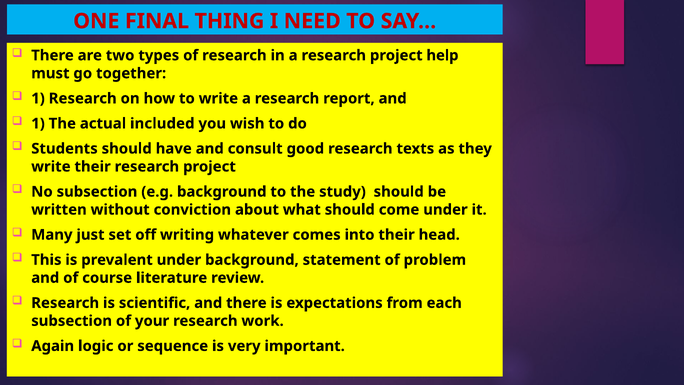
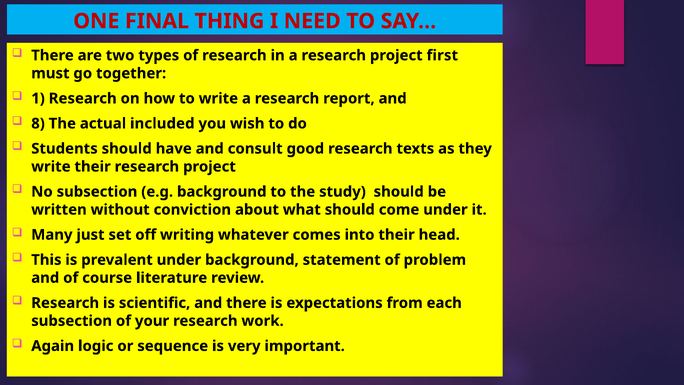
help: help -> first (442, 55)
1: 1 -> 8 (38, 123)
